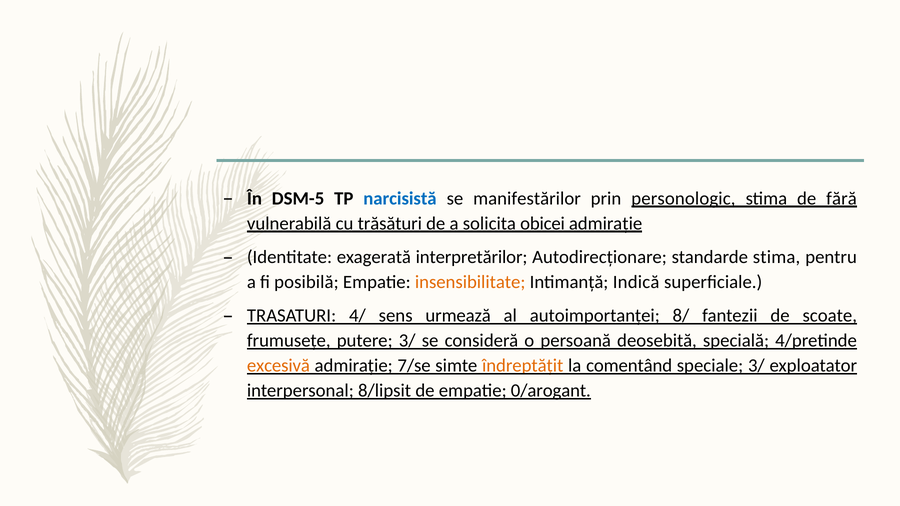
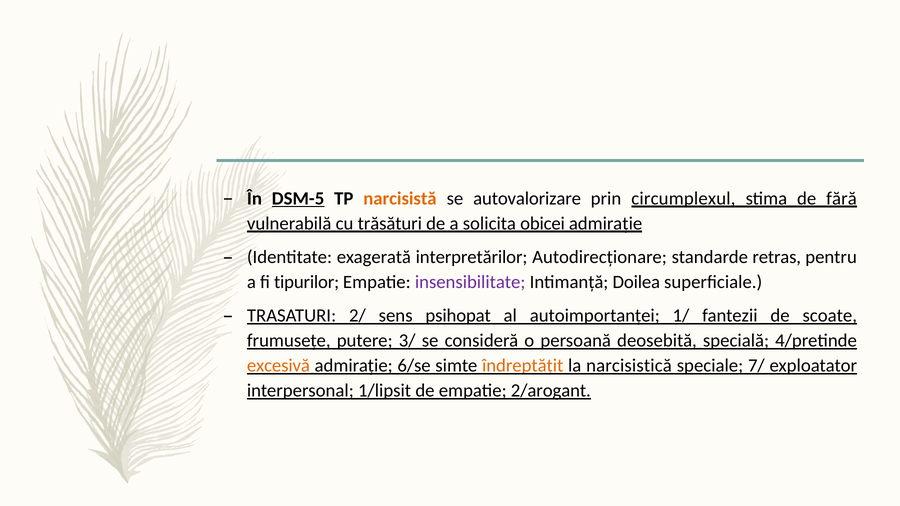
DSM-5 underline: none -> present (298, 198)
narcisistă colour: blue -> orange (400, 198)
manifestărilor: manifestărilor -> autovalorizare (527, 198)
personologic: personologic -> circumplexul (683, 198)
standarde stima: stima -> retras (777, 257)
posibilă: posibilă -> tipurilor (307, 282)
insensibilitate colour: orange -> purple (470, 282)
Indică: Indică -> Doilea (636, 282)
4/: 4/ -> 2/ (357, 316)
urmează: urmează -> psihopat (458, 316)
8/: 8/ -> 1/ (681, 316)
7/se: 7/se -> 6/se (414, 366)
comentând: comentând -> narcisistică (629, 366)
speciale 3/: 3/ -> 7/ (756, 366)
8/lipsit: 8/lipsit -> 1/lipsit (385, 391)
0/arogant: 0/arogant -> 2/arogant (551, 391)
